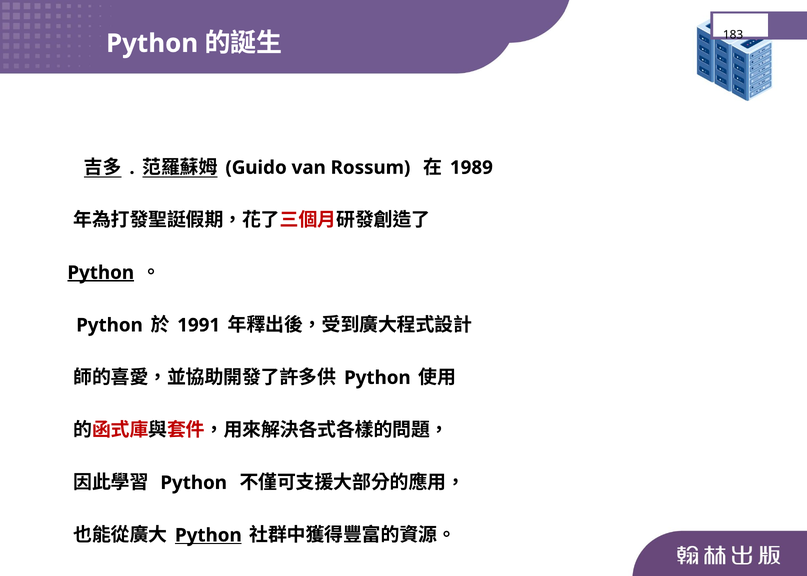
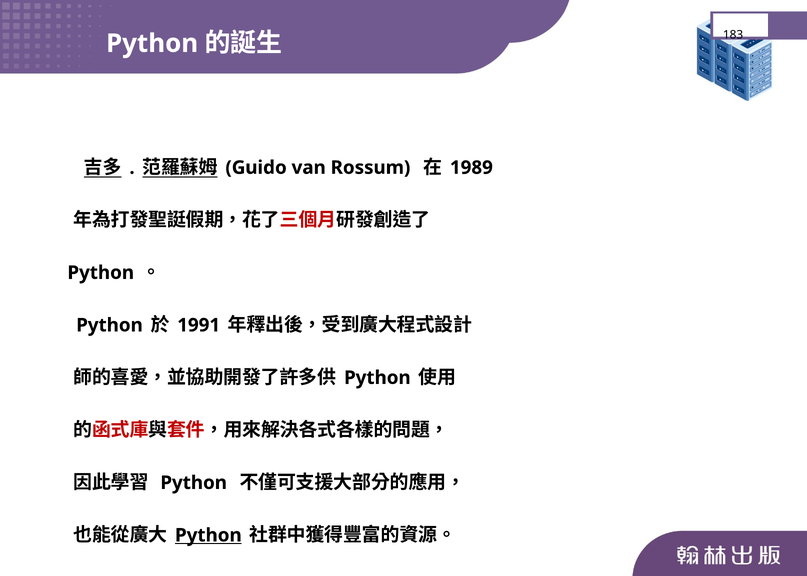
Python underline: present -> none (101, 273)
